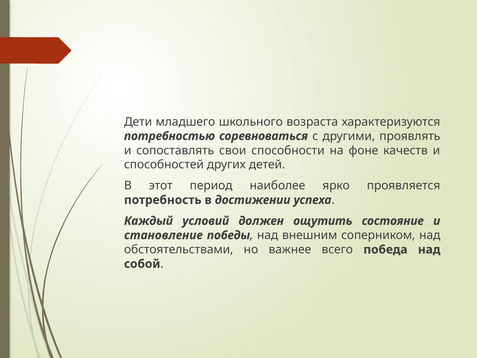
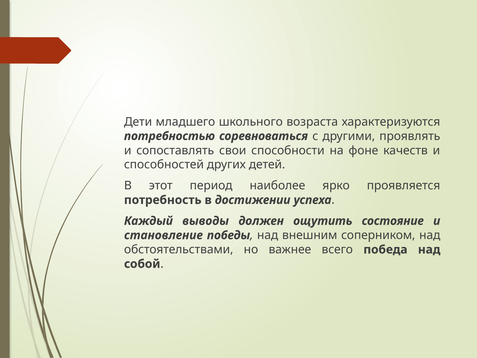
условий: условий -> выводы (206, 221)
